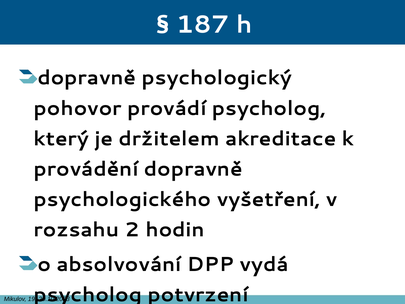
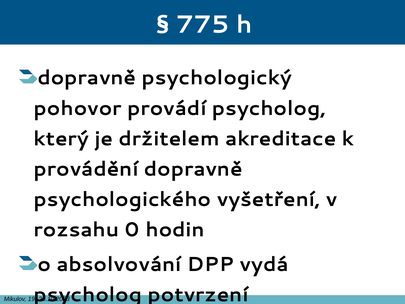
187: 187 -> 775 (203, 25)
2: 2 -> 0 (132, 230)
